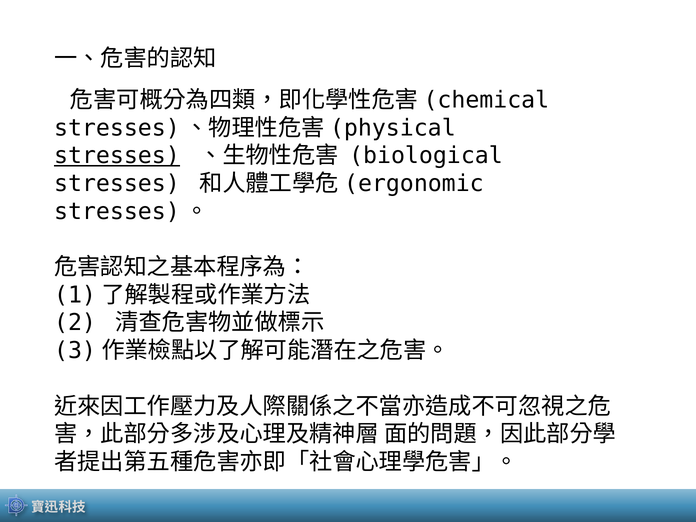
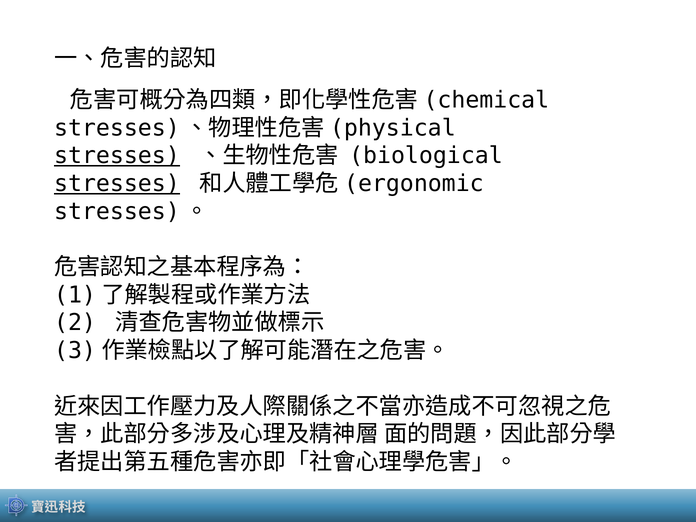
stresses underline: none -> present (117, 184)
